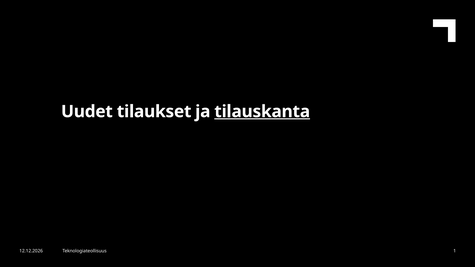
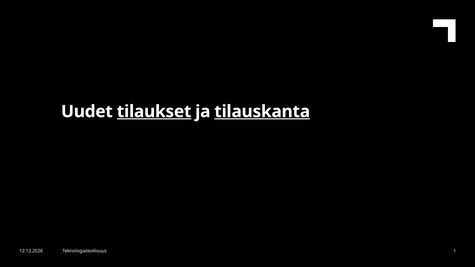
tilaukset underline: none -> present (154, 112)
